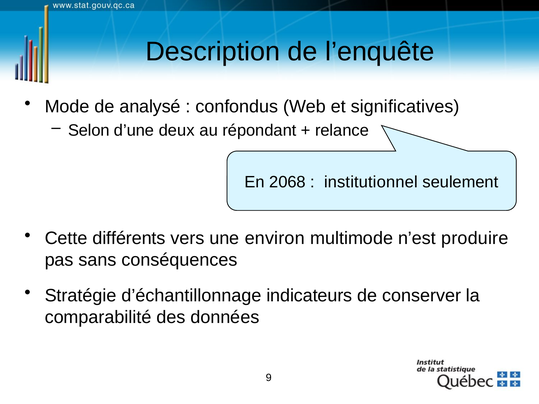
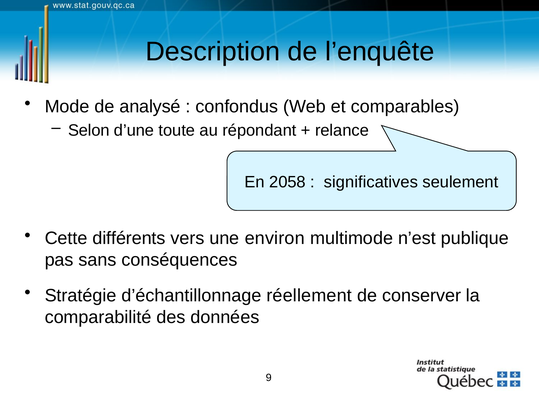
significatives: significatives -> comparables (405, 106)
deux: deux -> toute (177, 130)
2068: 2068 -> 2058 (287, 182)
institutionnel: institutionnel -> significatives (371, 182)
produire: produire -> publique (475, 239)
indicateurs: indicateurs -> réellement (309, 296)
